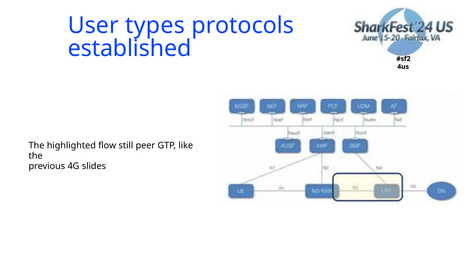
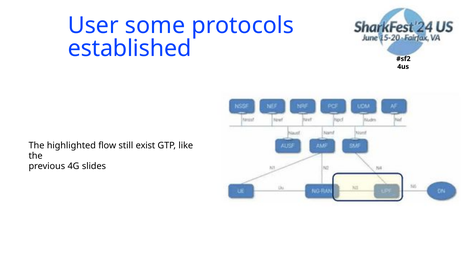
types: types -> some (155, 26)
peer: peer -> exist (145, 146)
